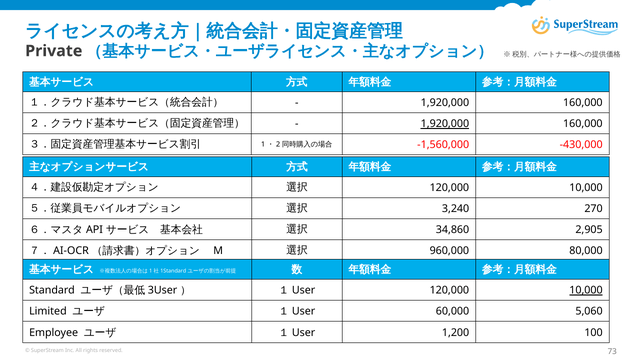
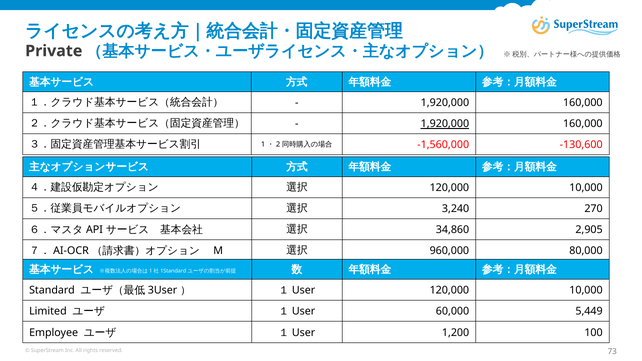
-430,000: -430,000 -> -130,600 (581, 145)
10,000 underline: present -> none (586, 290)
5,060: 5,060 -> 5,449 (589, 312)
